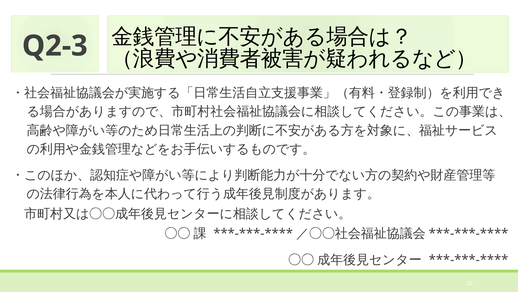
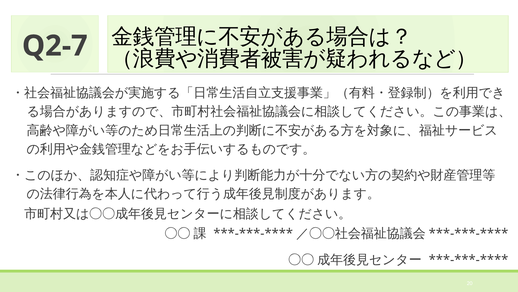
Q2-3: Q2-3 -> Q2-7 (55, 46)
